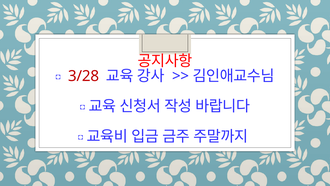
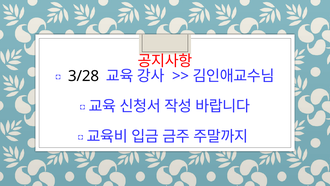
3/28 colour: red -> black (84, 76)
